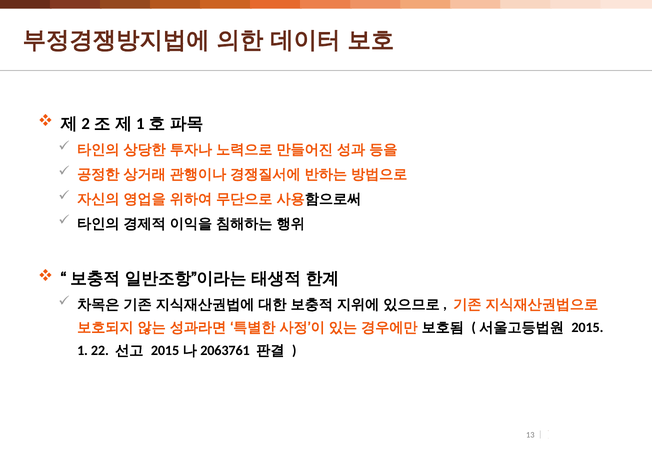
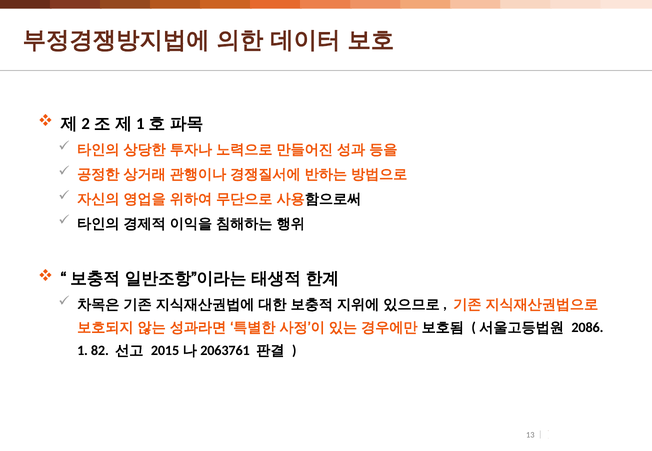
2015: 2015 -> 2086 (587, 328)
22: 22 -> 82 (100, 351)
